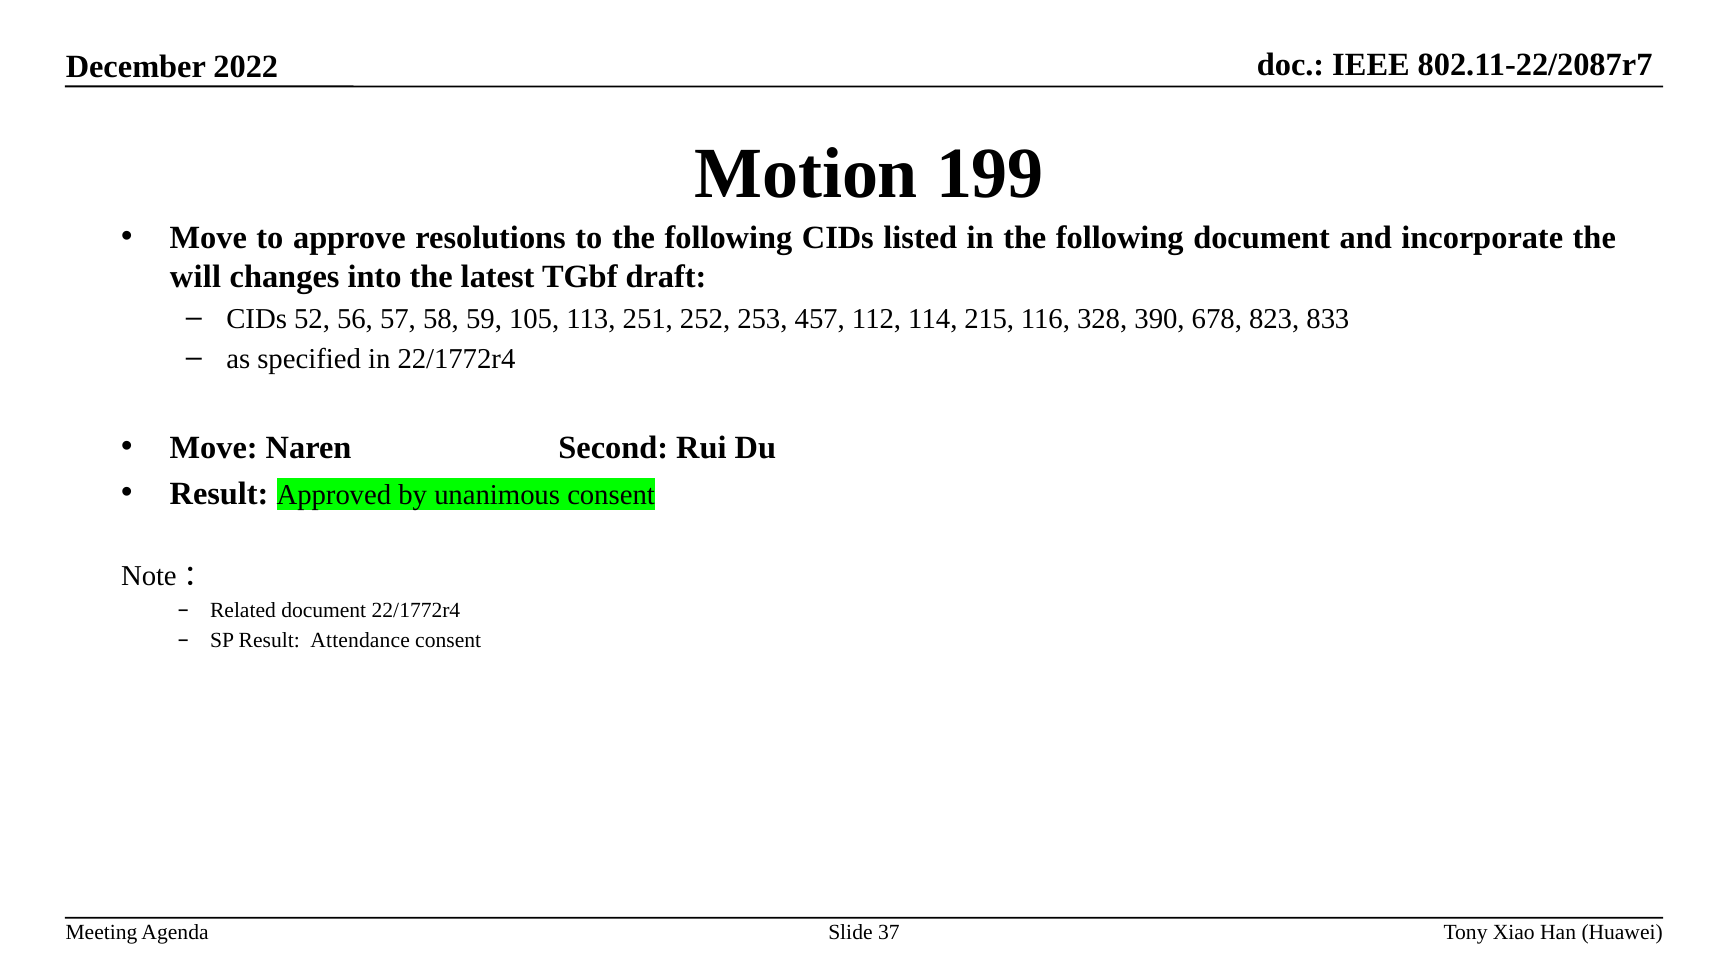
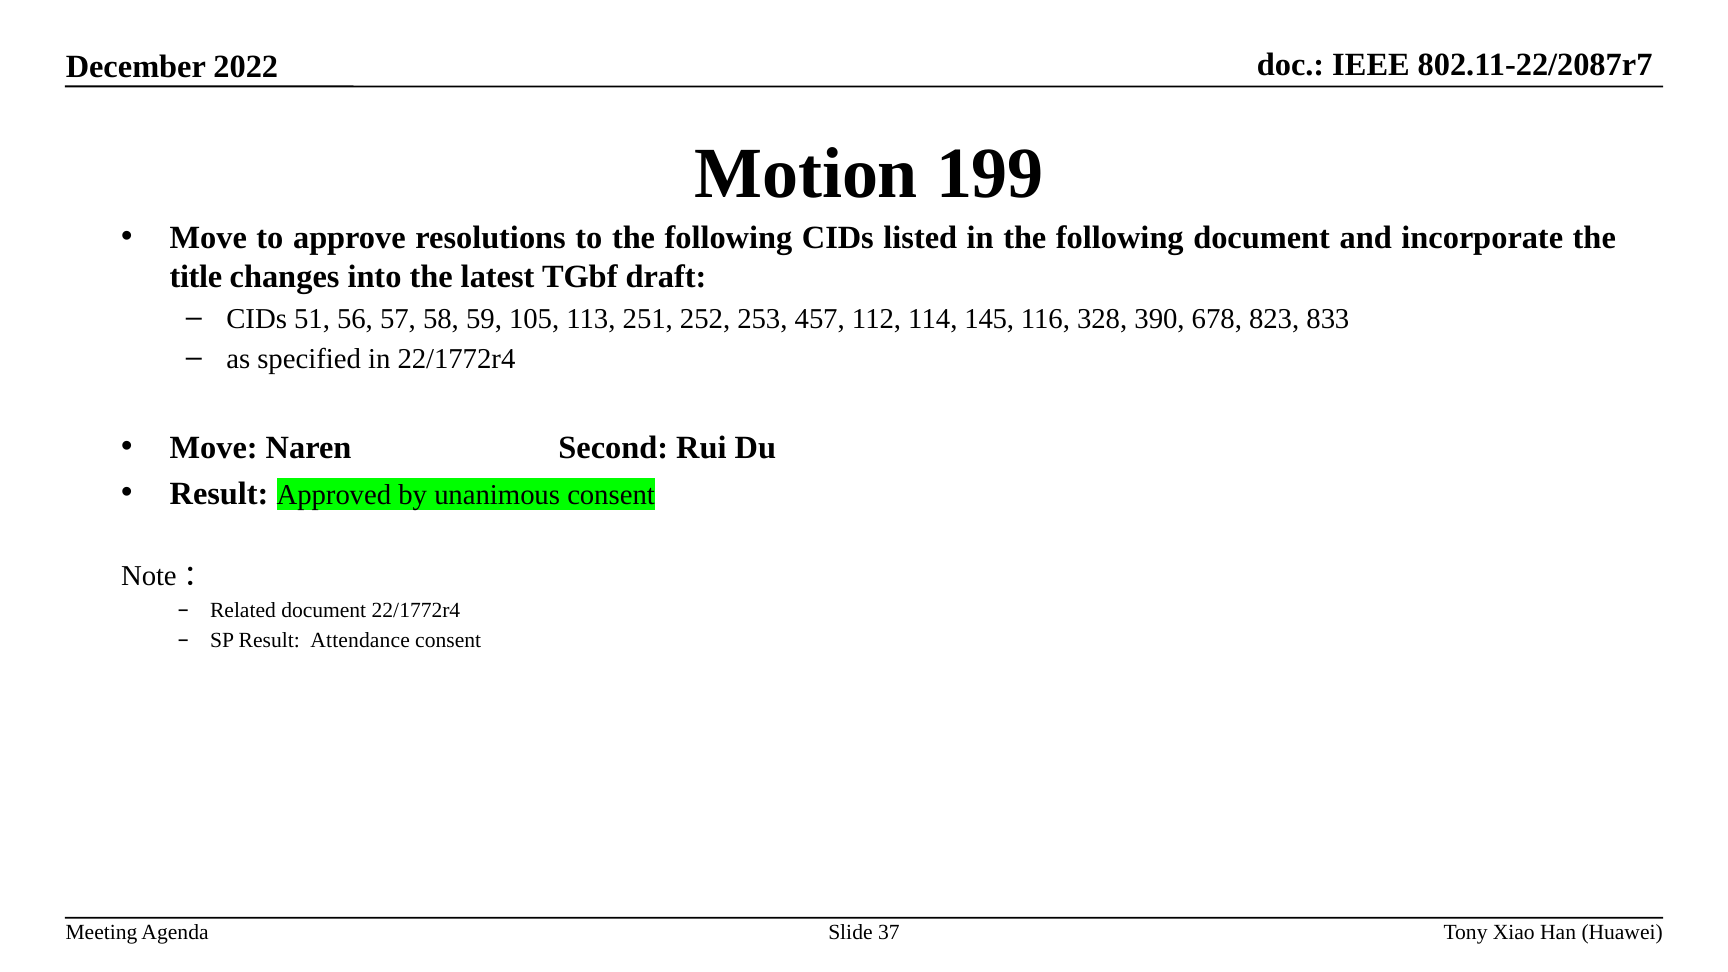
will: will -> title (196, 277)
52: 52 -> 51 (312, 319)
215: 215 -> 145 (989, 319)
